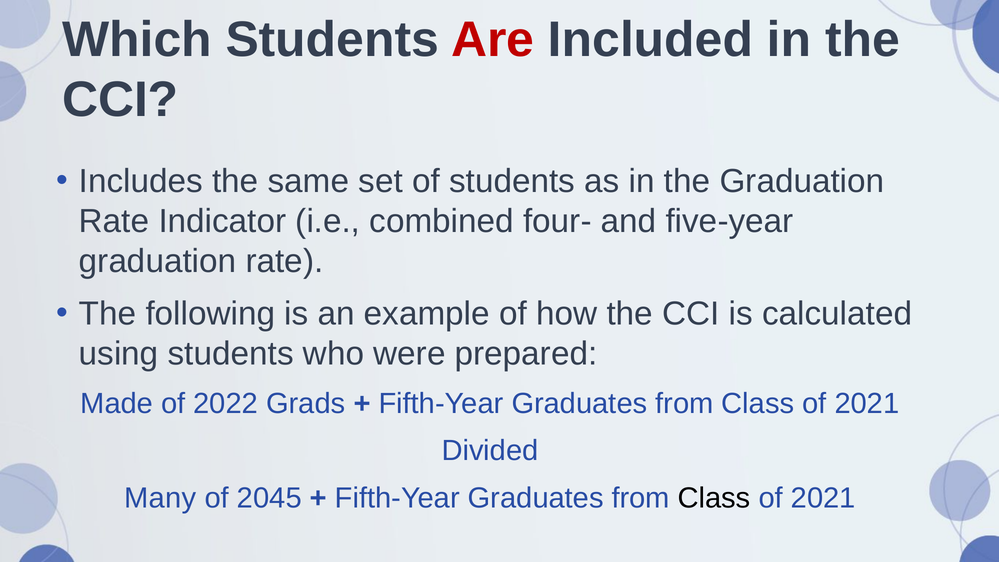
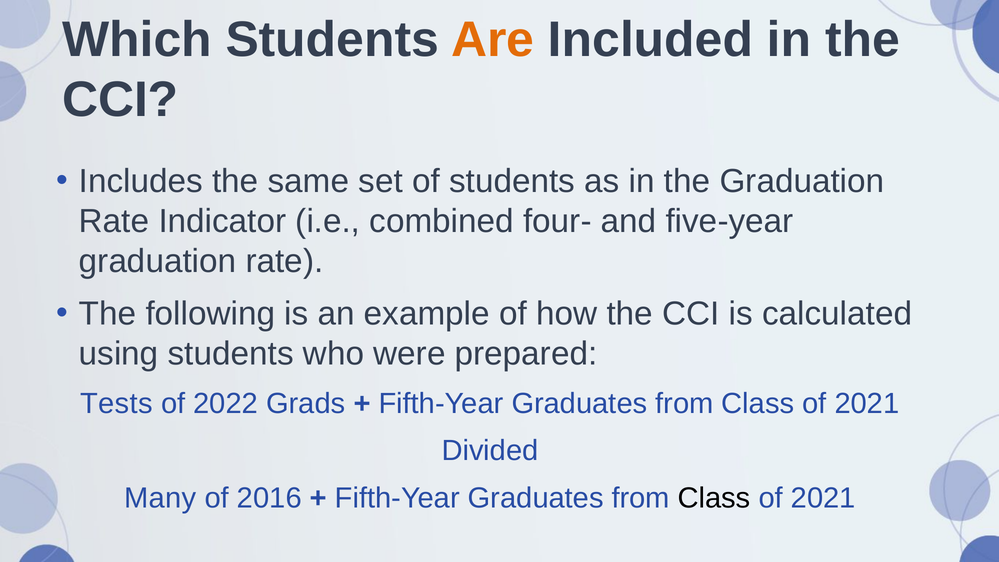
Are colour: red -> orange (493, 40)
Made: Made -> Tests (117, 403)
2045: 2045 -> 2016 (269, 498)
